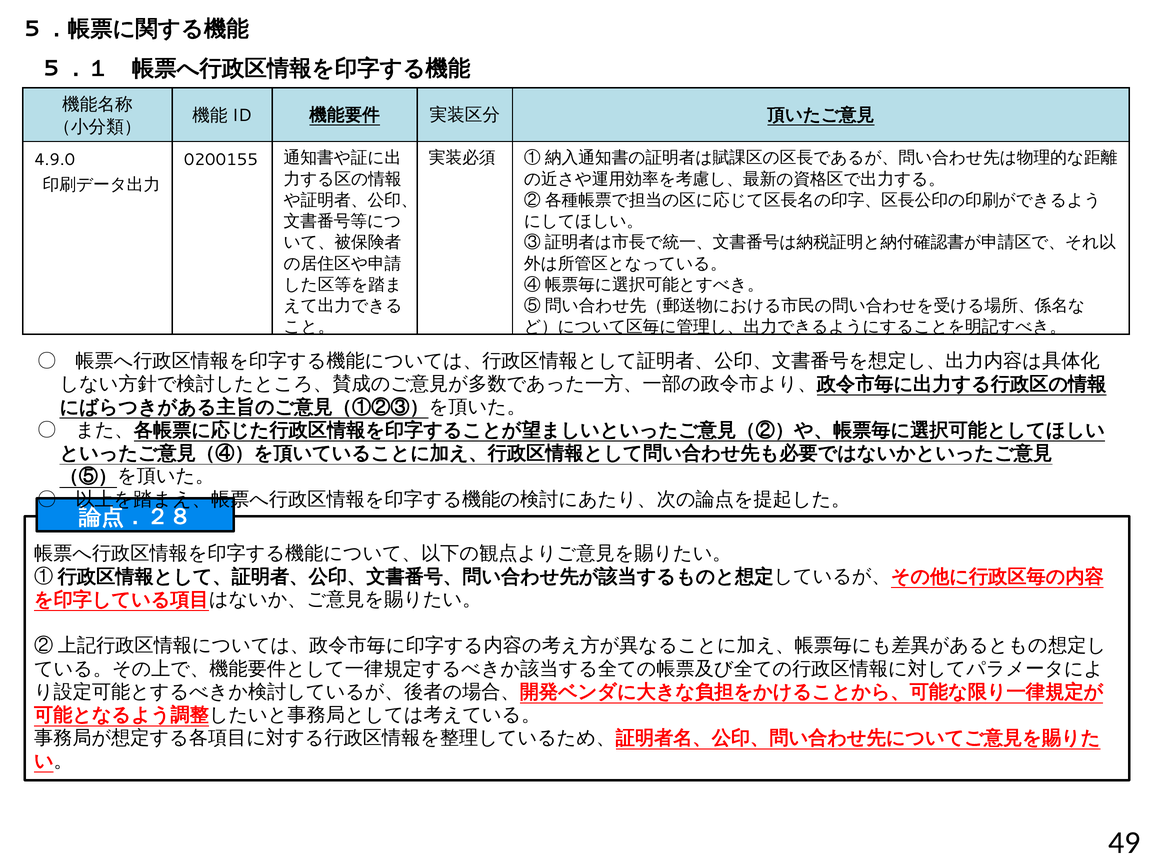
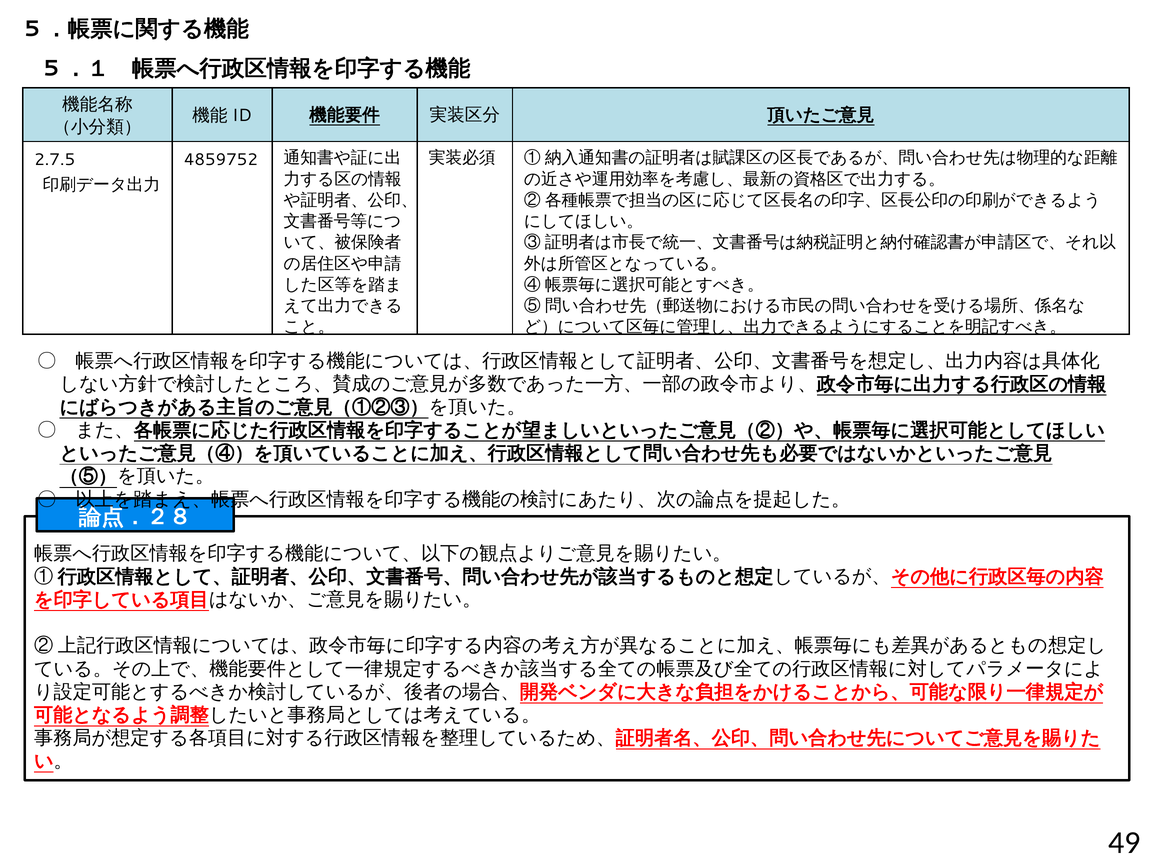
4.9.0: 4.9.0 -> 2.7.5 (55, 160)
0200155: 0200155 -> 4859752 (221, 160)
